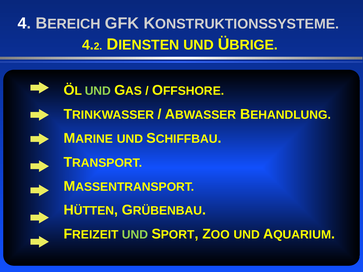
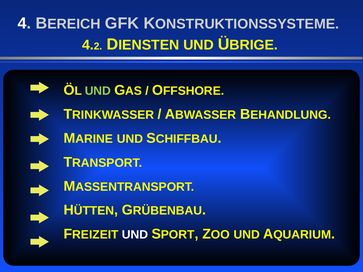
UND colour: light green -> white (135, 235)
